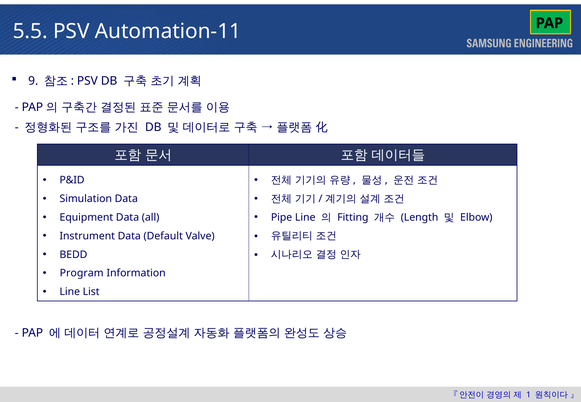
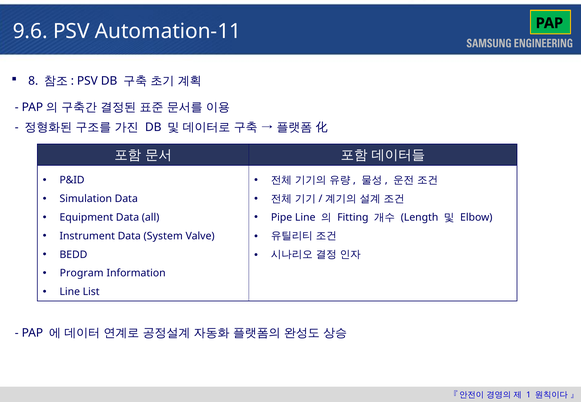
5.5: 5.5 -> 9.6 (30, 31)
9: 9 -> 8 (33, 81)
Default: Default -> System (163, 236)
